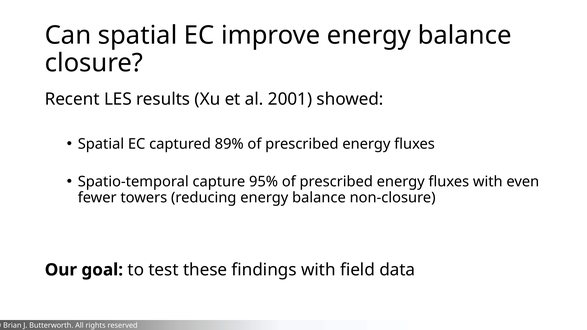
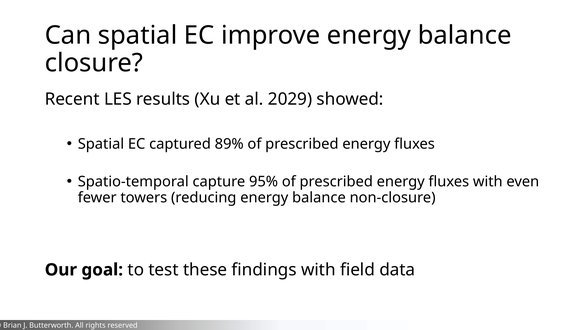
2001: 2001 -> 2029 (290, 99)
